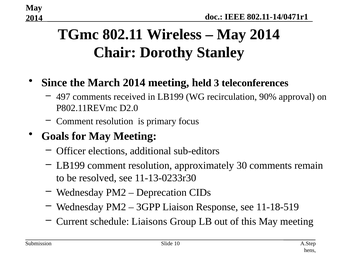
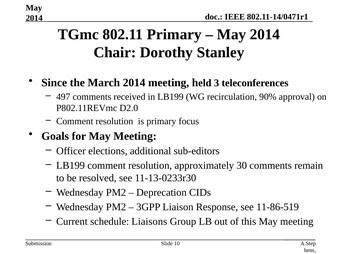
802.11 Wireless: Wireless -> Primary (174, 34)
11-18-519: 11-18-519 -> 11-86-519 (278, 206)
